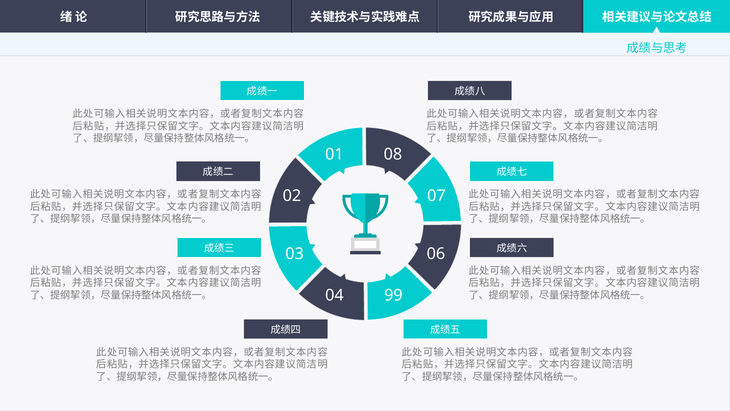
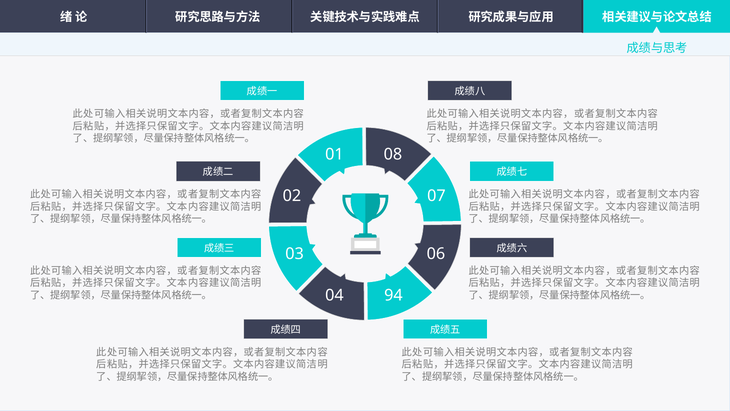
99: 99 -> 94 (393, 295)
